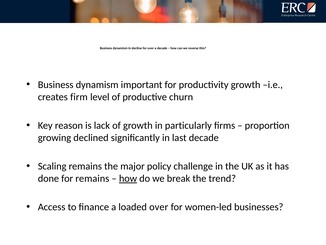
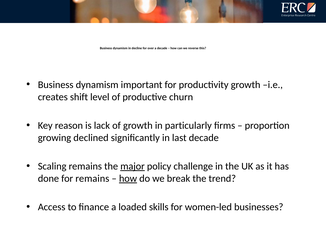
firm: firm -> shift (79, 97)
major underline: none -> present (133, 166)
loaded over: over -> skills (159, 207)
